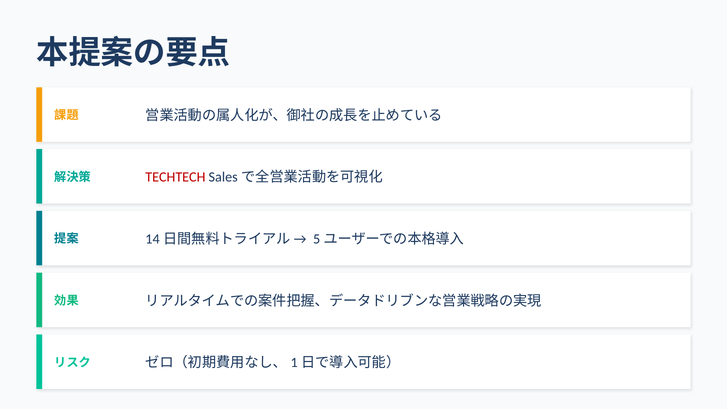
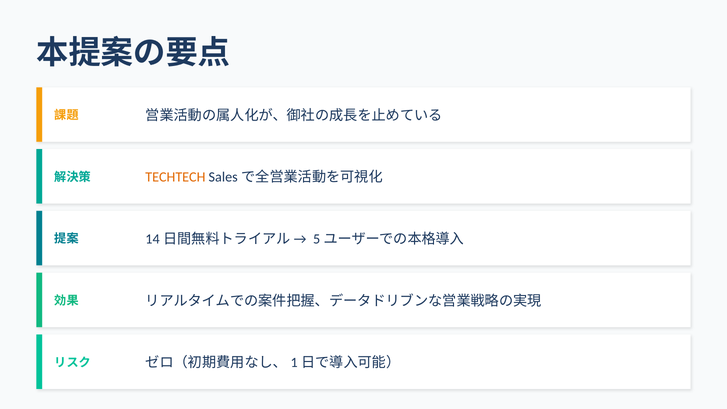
TECHTECH colour: red -> orange (175, 177)
